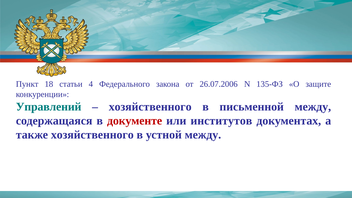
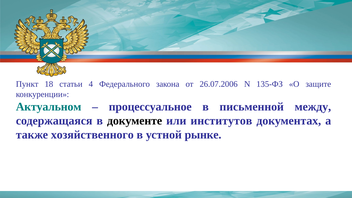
Управлений: Управлений -> Актуальном (49, 107)
хозяйственного: хозяйственного -> процессуальное (150, 107)
документе colour: red -> black (135, 121)
устной между: между -> рынке (203, 135)
